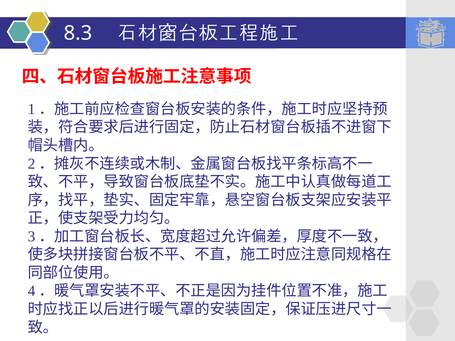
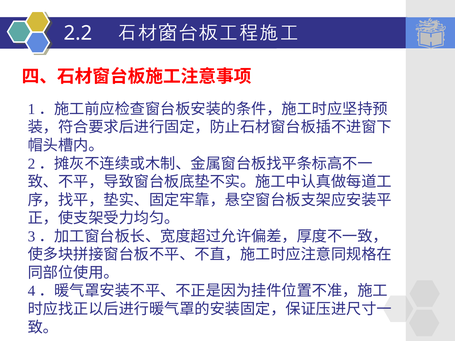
8.3: 8.3 -> 2.2 (78, 33)
